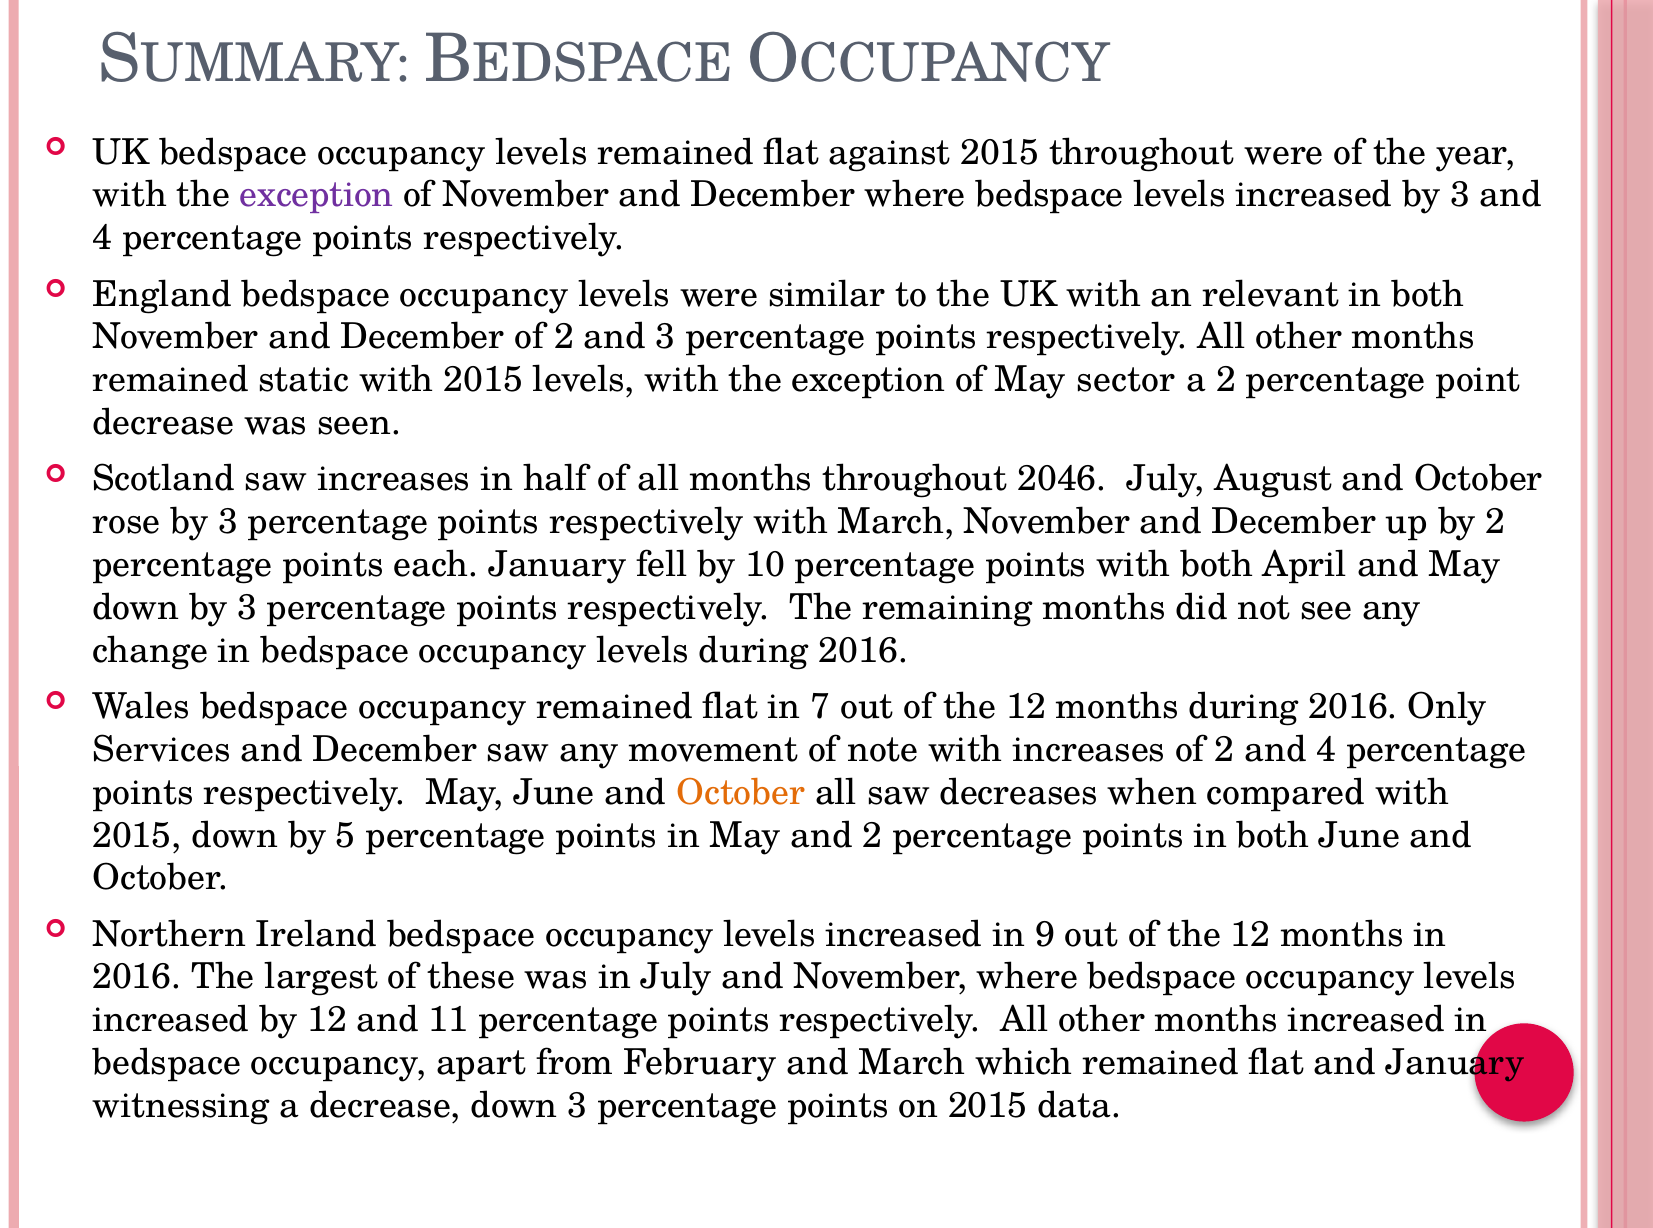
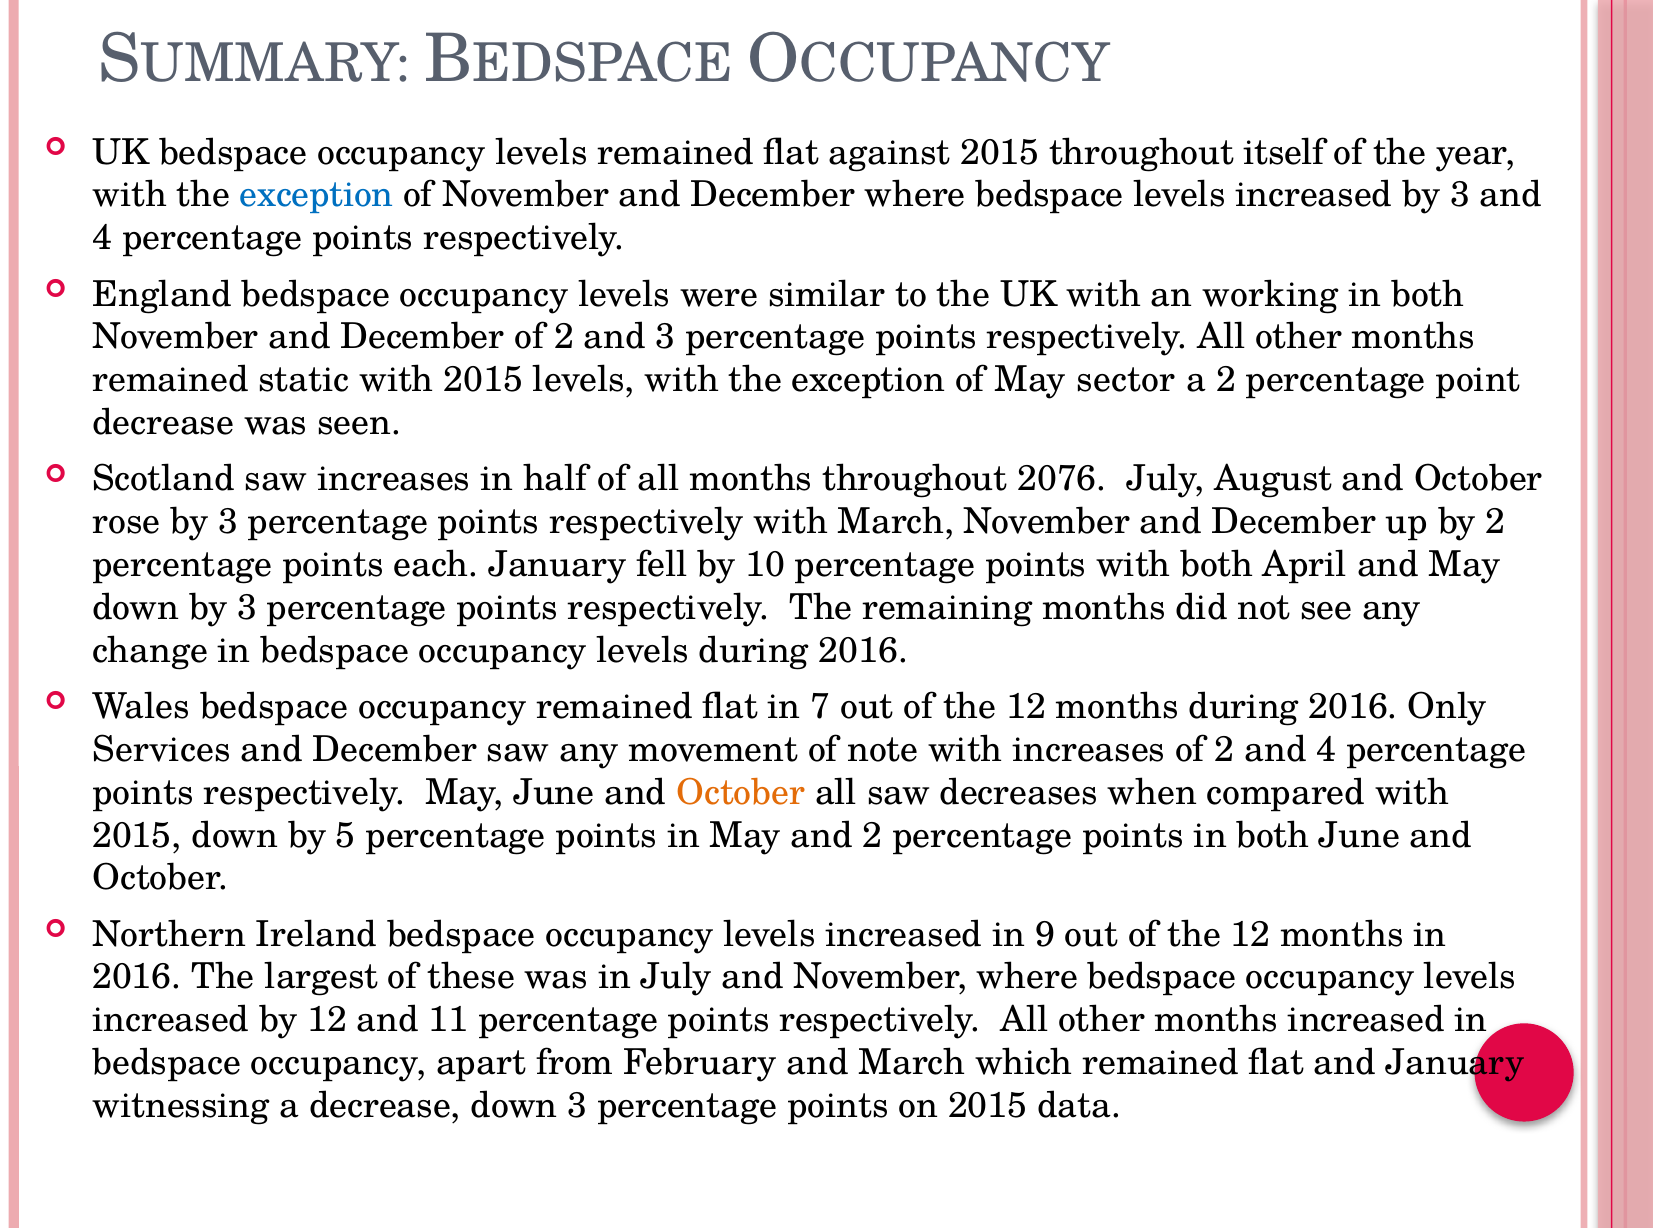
throughout were: were -> itself (1284, 152)
exception colour: purple -> blue (317, 195)
relevant: relevant -> working (1271, 294)
2046: 2046 -> 2076 (1062, 479)
